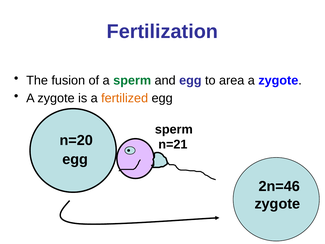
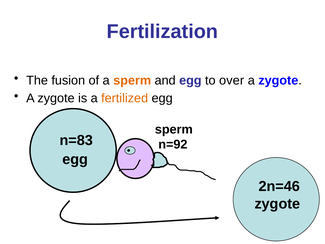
sperm colour: green -> orange (132, 80)
area: area -> over (232, 80)
n=20: n=20 -> n=83 (76, 140)
n=21: n=21 -> n=92 (173, 144)
